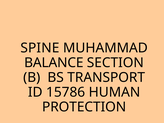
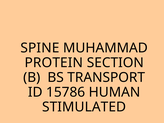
BALANCE: BALANCE -> PROTEIN (54, 63)
PROTECTION: PROTECTION -> STIMULATED (84, 107)
